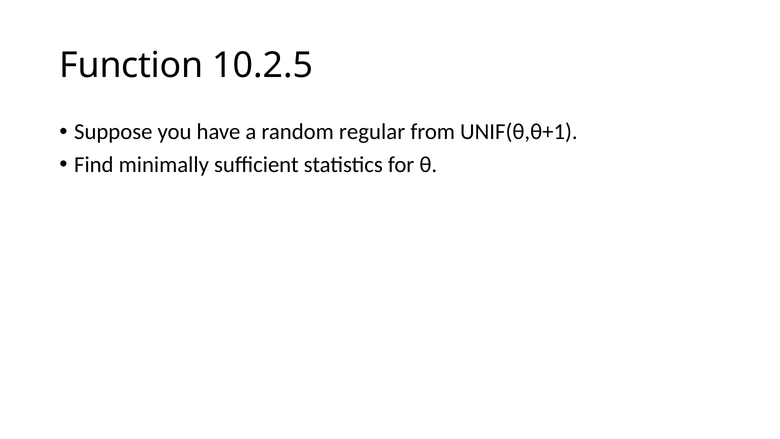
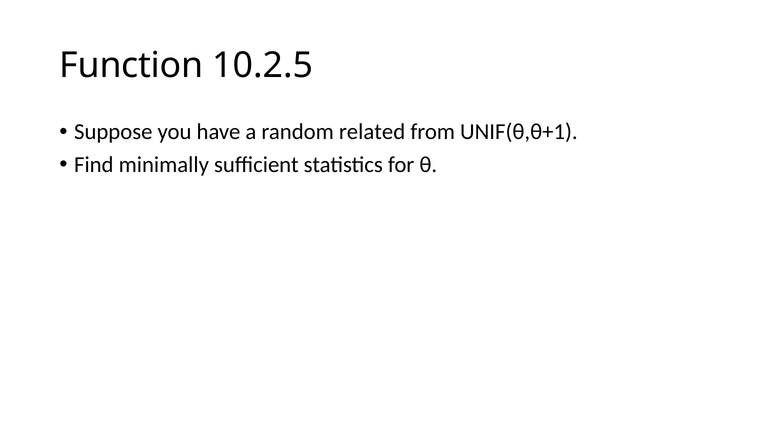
regular: regular -> related (372, 132)
